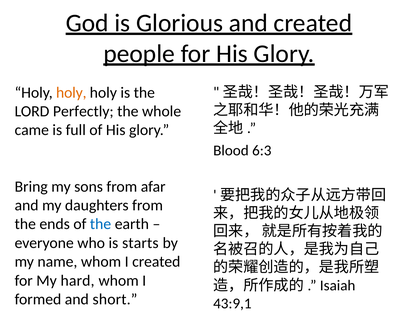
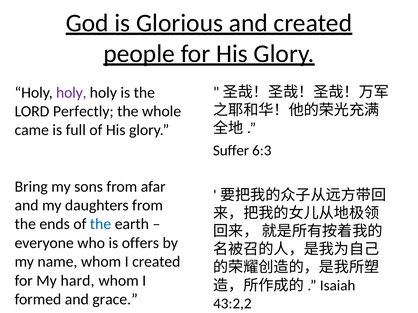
holy colour: orange -> purple (71, 93)
Blood: Blood -> Suffer (231, 151)
starts: starts -> offers (140, 243)
short: short -> grace (115, 300)
43:9,1: 43:9,1 -> 43:2,2 (232, 304)
